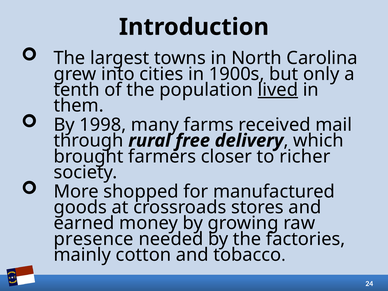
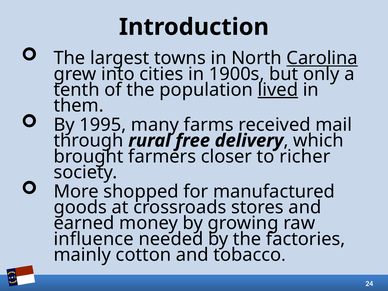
Carolina underline: none -> present (322, 58)
1998: 1998 -> 1995 (103, 125)
presence: presence -> influence (94, 239)
